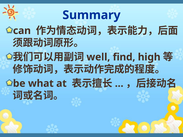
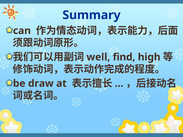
what: what -> draw (41, 84)
